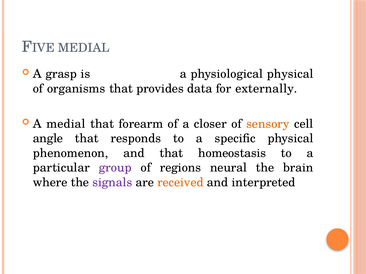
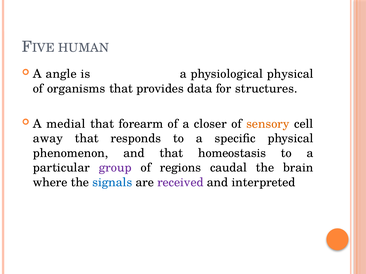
MEDIAL: MEDIAL -> HUMAN (84, 48)
grasp: grasp -> angle (61, 74)
externally: externally -> structures (266, 89)
angle: angle -> away (48, 139)
neural: neural -> caudal (229, 168)
signals colour: purple -> blue (112, 183)
received colour: orange -> purple (180, 183)
